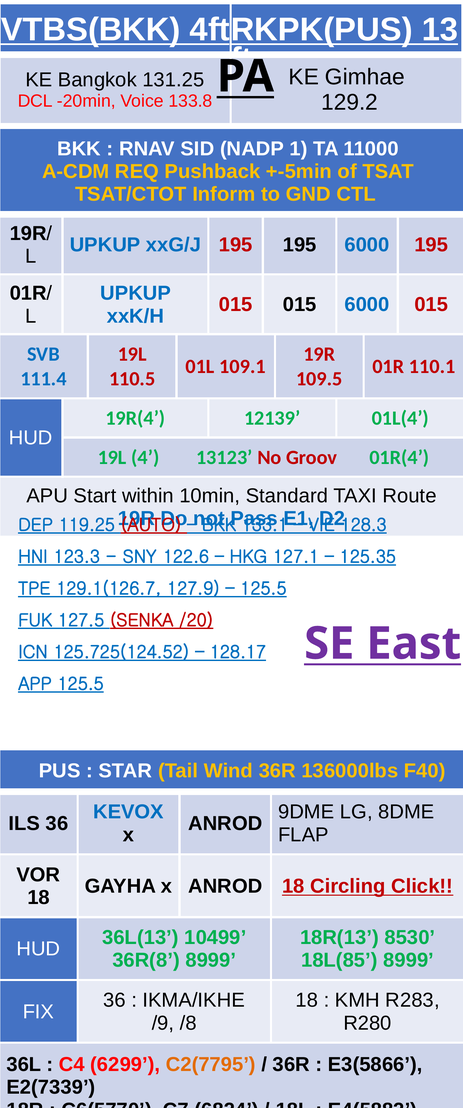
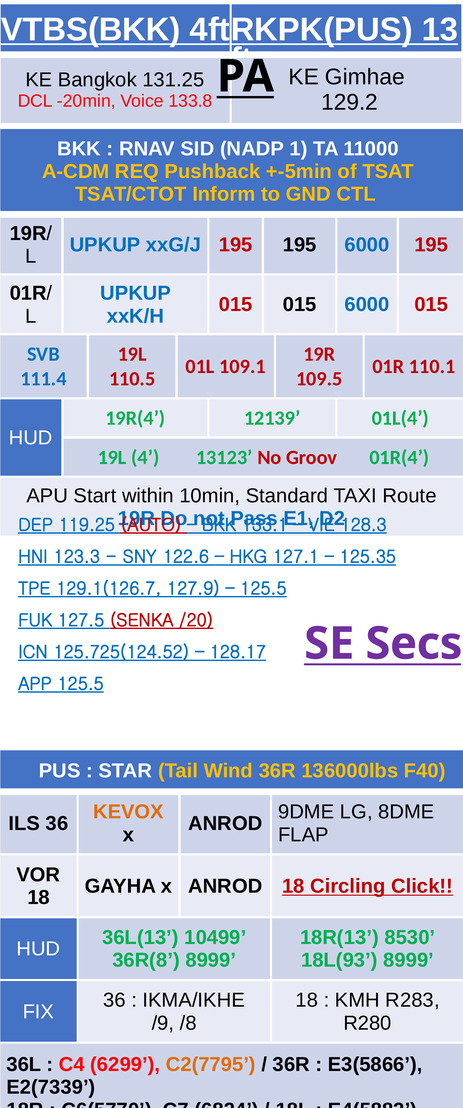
East: East -> Secs (414, 644)
KEVOX colour: blue -> orange (128, 812)
18L(85: 18L(85 -> 18L(93 (339, 960)
